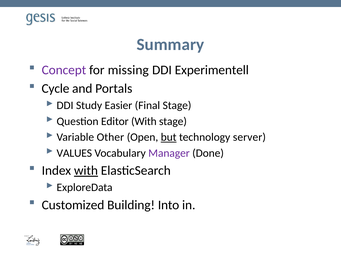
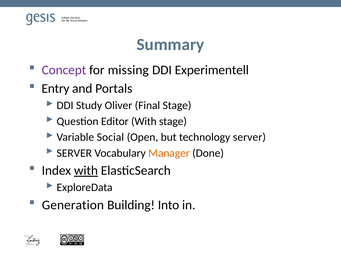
Cycle: Cycle -> Entry (55, 89)
Easier: Easier -> Oliver (118, 106)
Other: Other -> Social (110, 138)
but underline: present -> none (169, 138)
VALUES: VALUES -> SERVER (74, 153)
Manager colour: purple -> orange (169, 153)
Customized: Customized -> Generation (73, 206)
